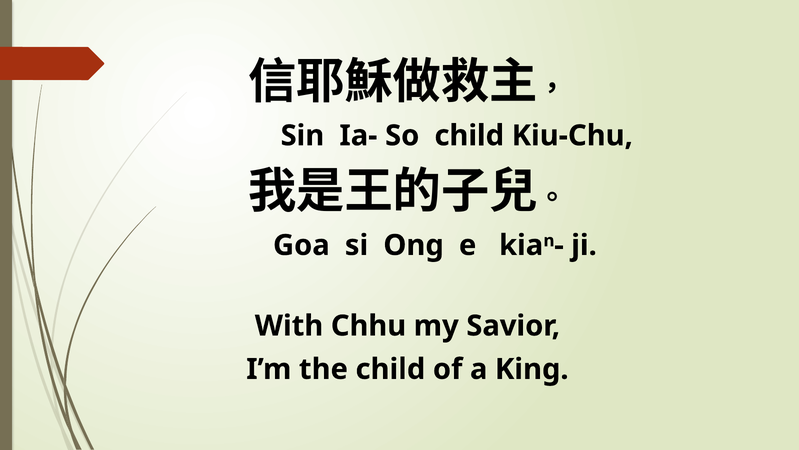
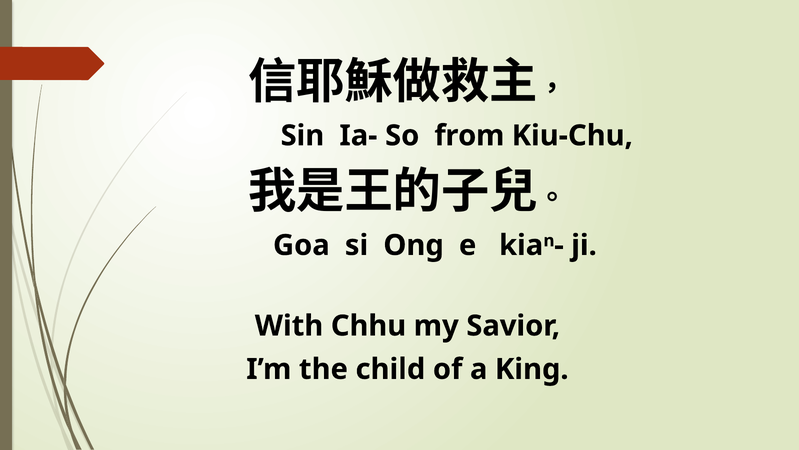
So child: child -> from (469, 135)
